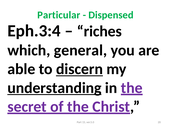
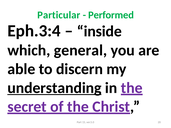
Dispensed: Dispensed -> Performed (111, 15)
riches: riches -> inside (99, 31)
discern underline: present -> none (79, 69)
